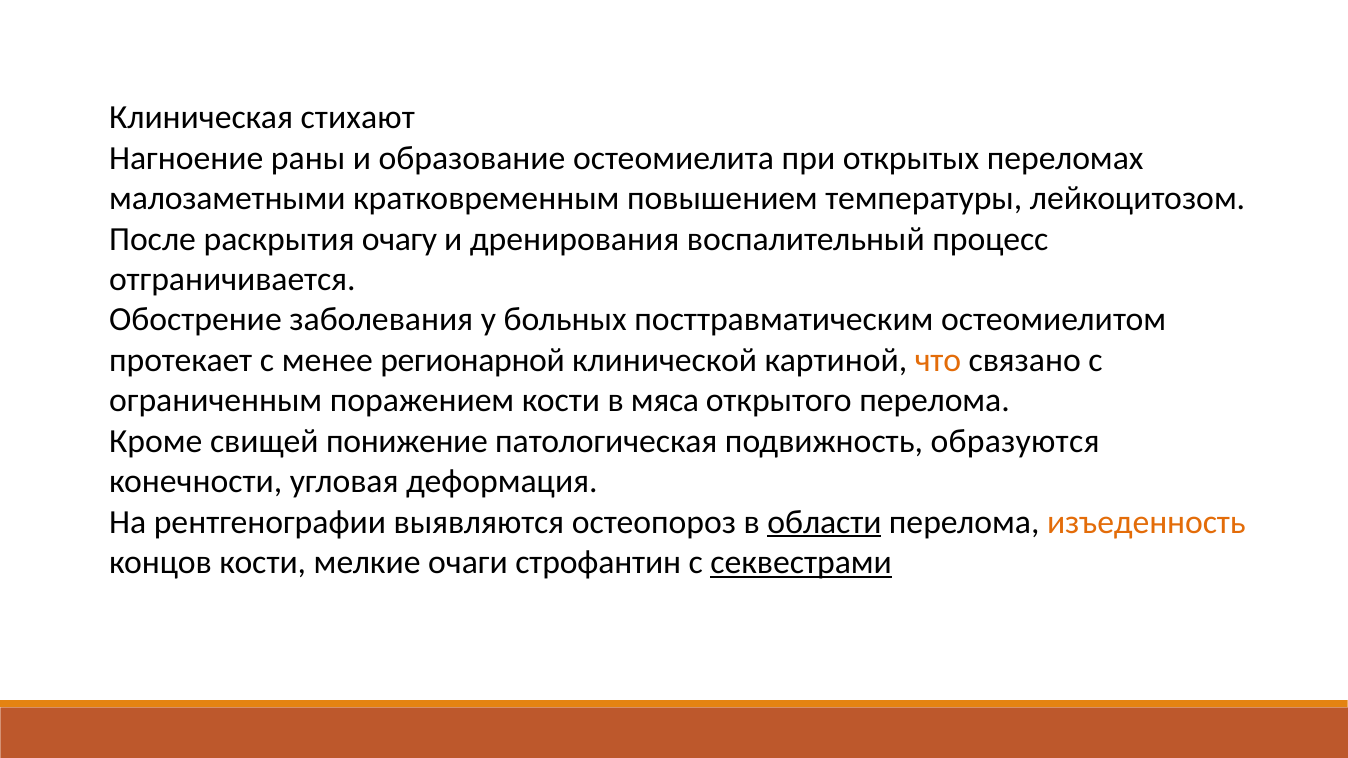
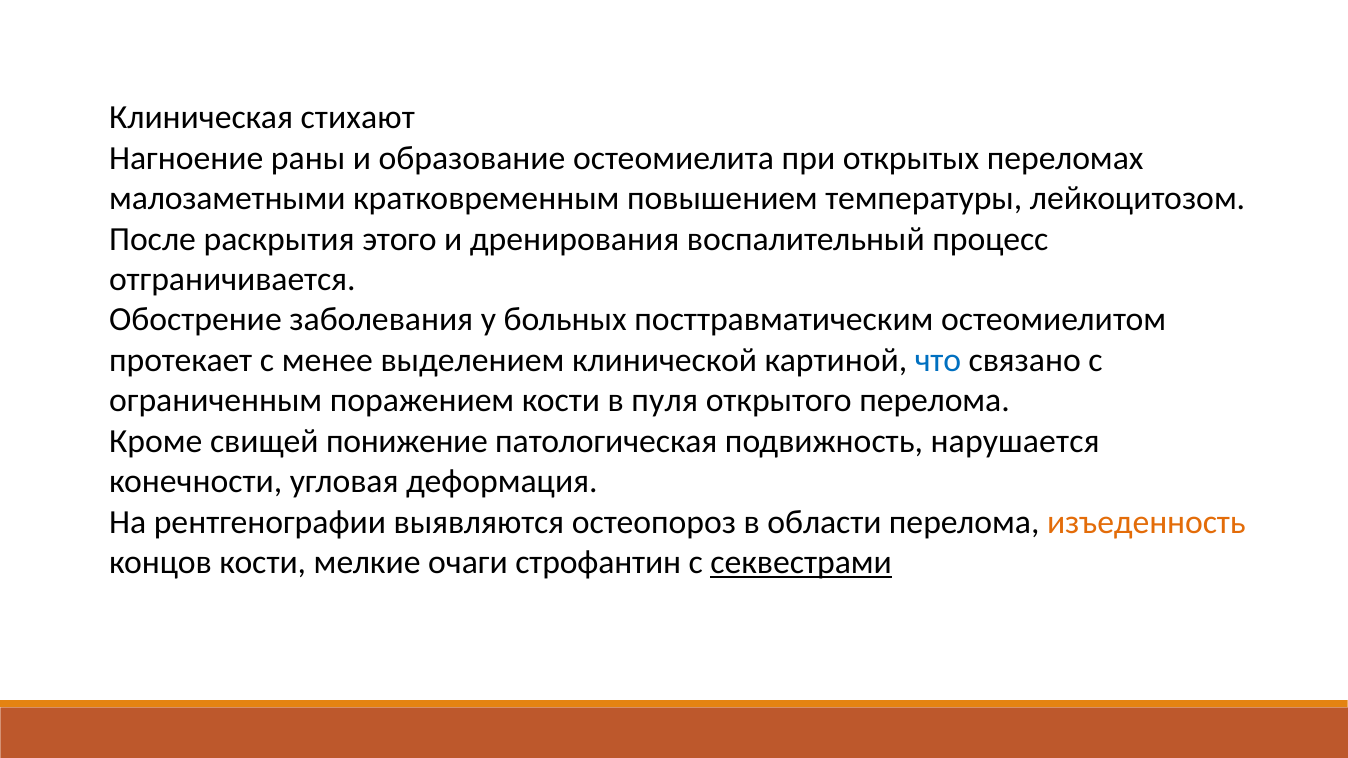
очагу: очагу -> этого (399, 239)
регионарной: регионарной -> выделением (472, 360)
что colour: orange -> blue (938, 360)
мяса: мяса -> пуля (665, 401)
образуются: образуются -> нарушается (1015, 441)
области underline: present -> none (824, 522)
